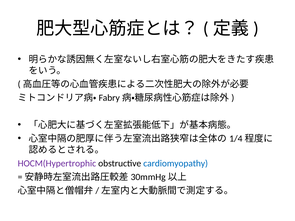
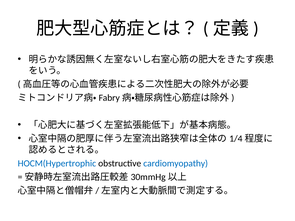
HOCM(Hypertrophic colour: purple -> blue (57, 164)
